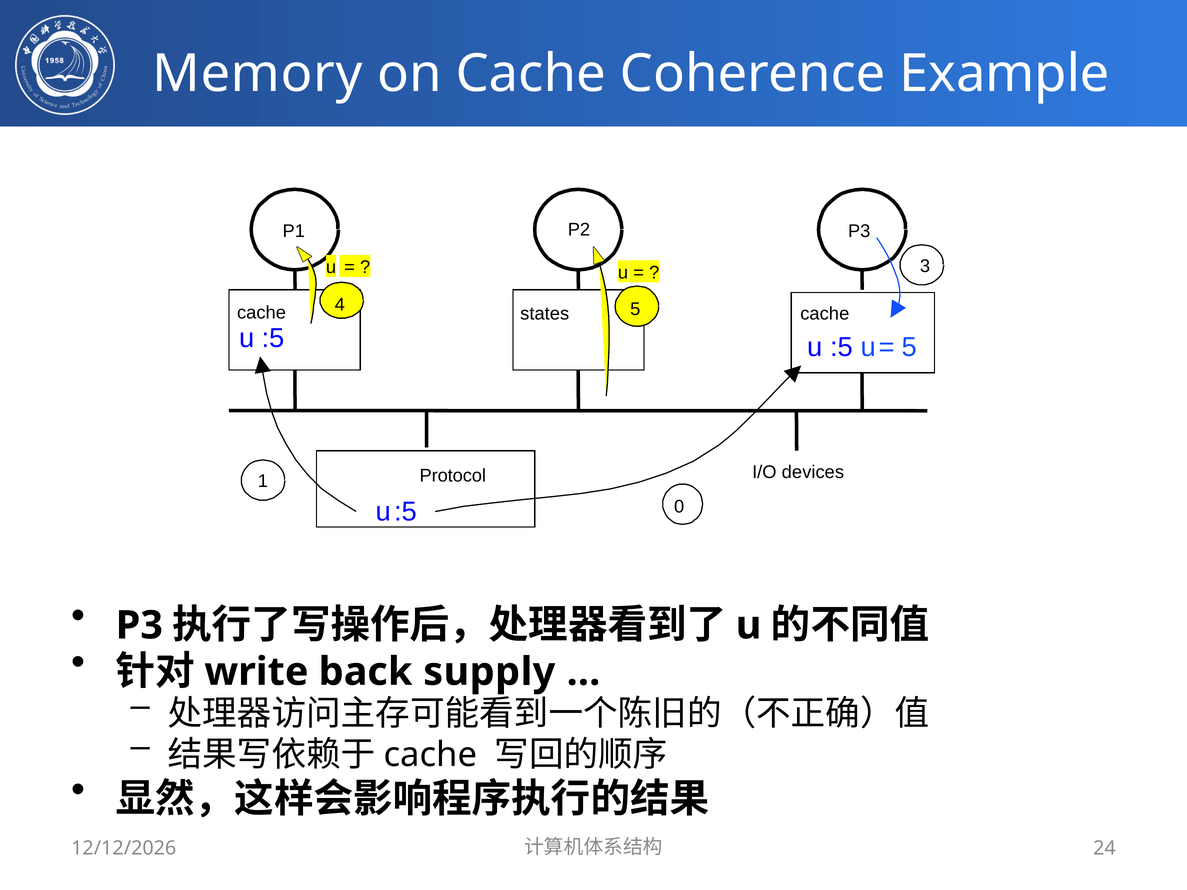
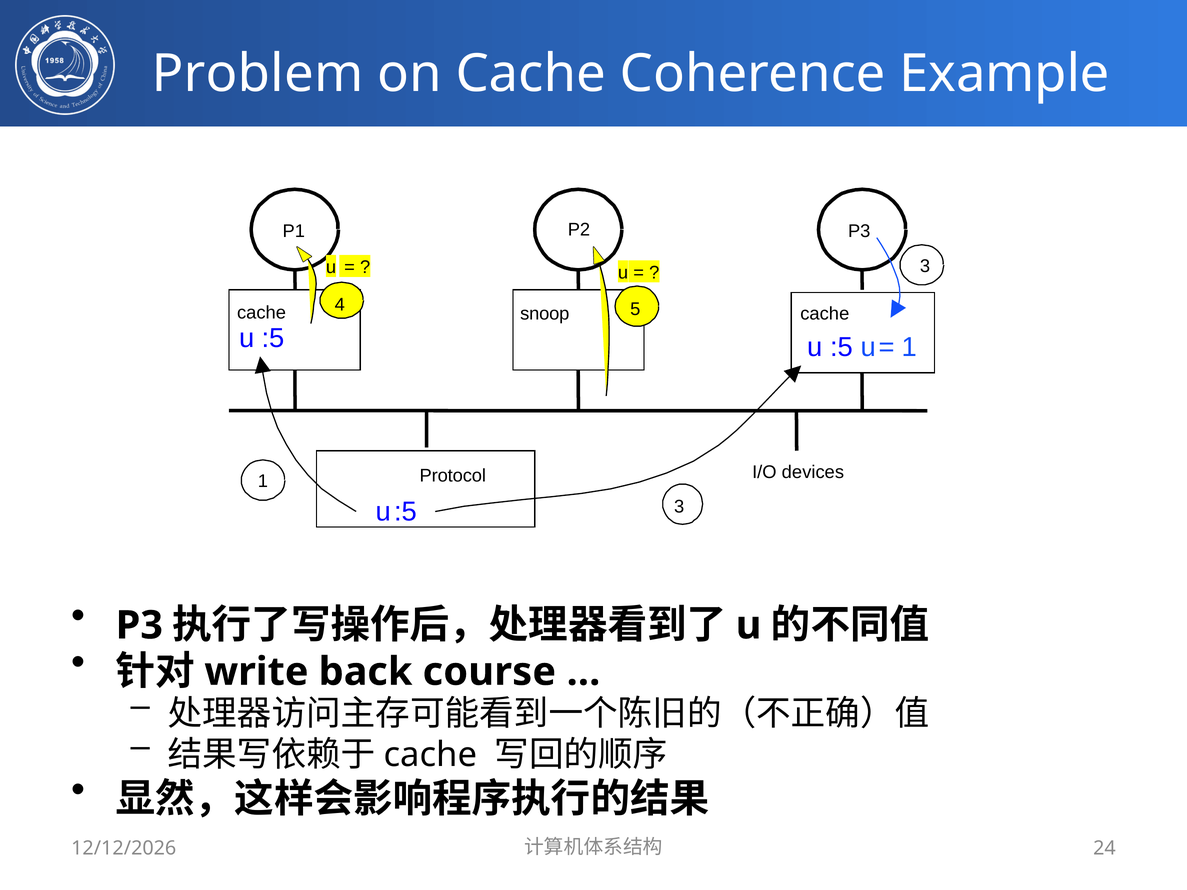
Memory: Memory -> Problem (257, 74)
states: states -> snoop (545, 314)
5: 5 -> 1 (910, 347)
0: 0 -> 3 (679, 507)
supply: supply -> course (489, 672)
